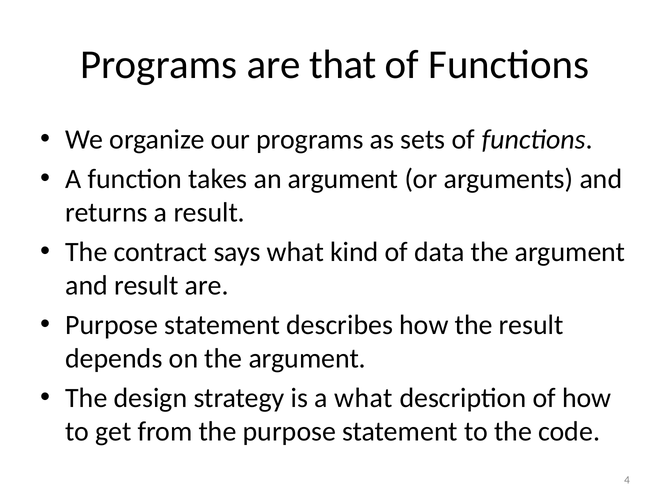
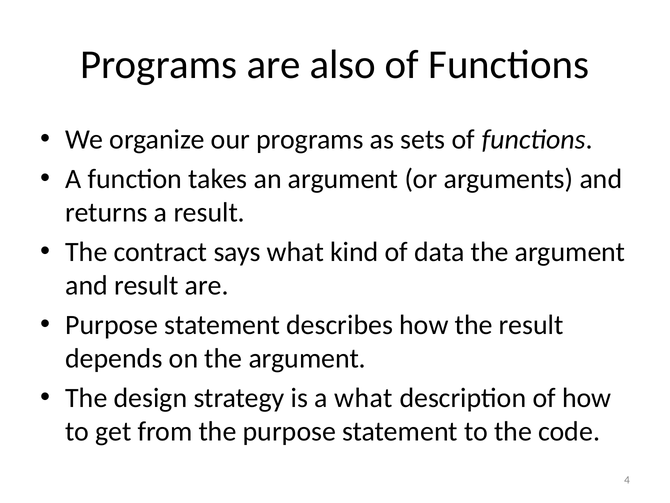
that: that -> also (343, 65)
